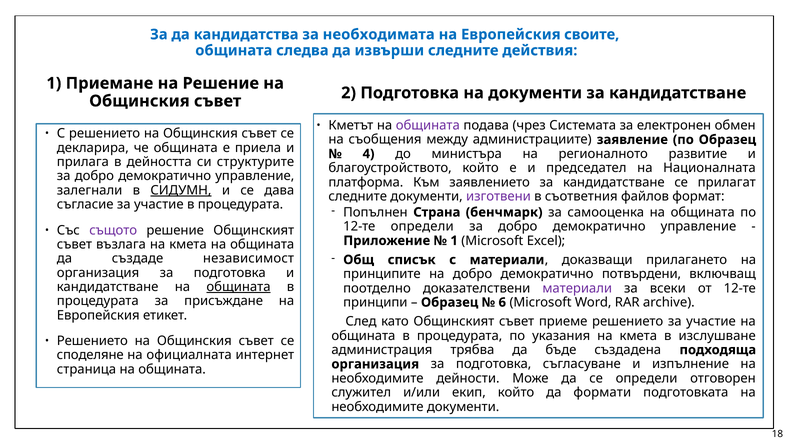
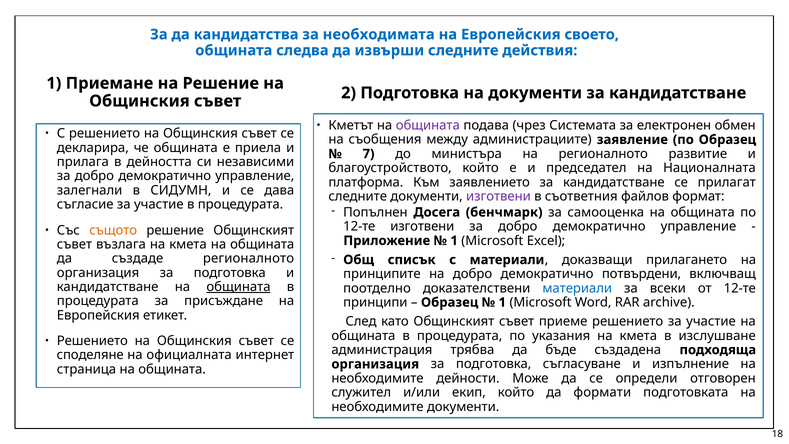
своите: своите -> своето (592, 34)
4: 4 -> 7 (369, 154)
структурите: структурите -> независими (256, 162)
СИДУМН underline: present -> none (181, 190)
Страна: Страна -> Досега (437, 212)
12-те определи: определи -> изготвени (422, 226)
същото colour: purple -> orange (113, 230)
създаде независимост: независимост -> регионалното (249, 258)
материали colour: purple -> blue (577, 288)
6: 6 -> 1 (502, 302)
